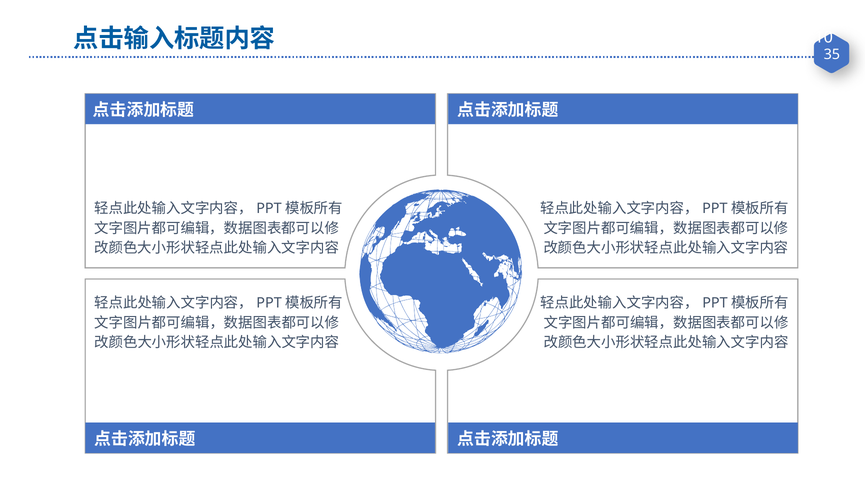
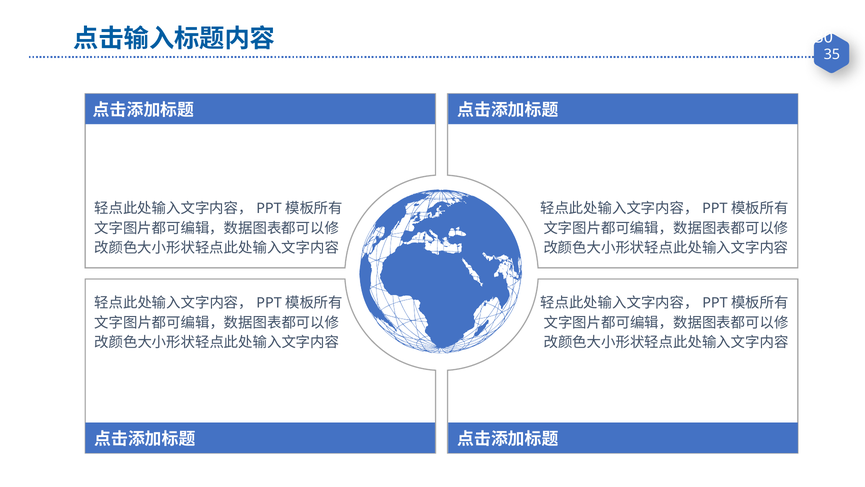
10: 10 -> 30 (824, 38)
